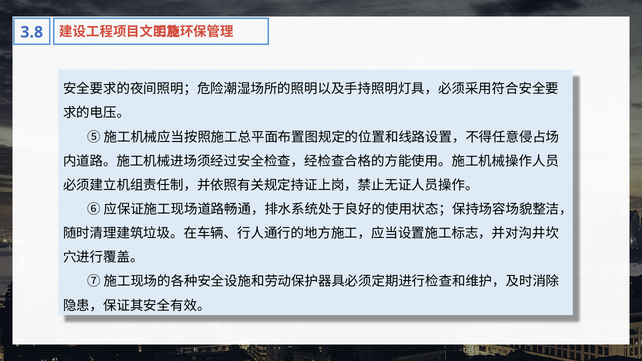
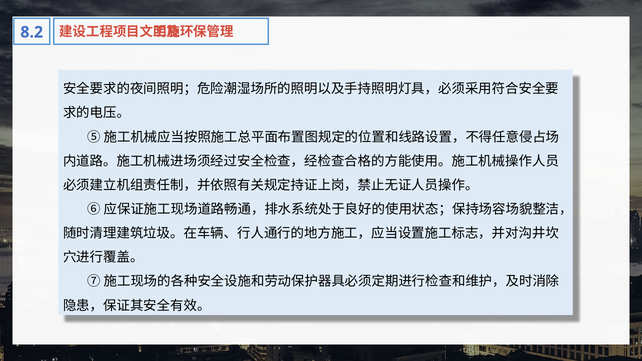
3.8: 3.8 -> 8.2 (32, 32)
